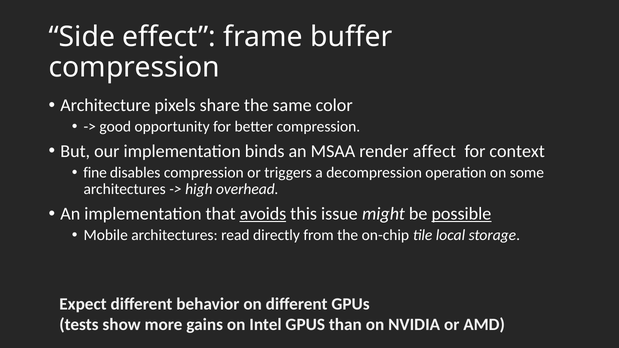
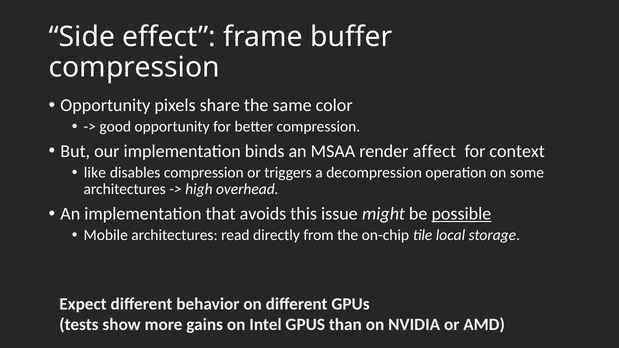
Architecture: Architecture -> Opportunity (105, 105)
fine: fine -> like (95, 173)
avoids underline: present -> none (263, 214)
